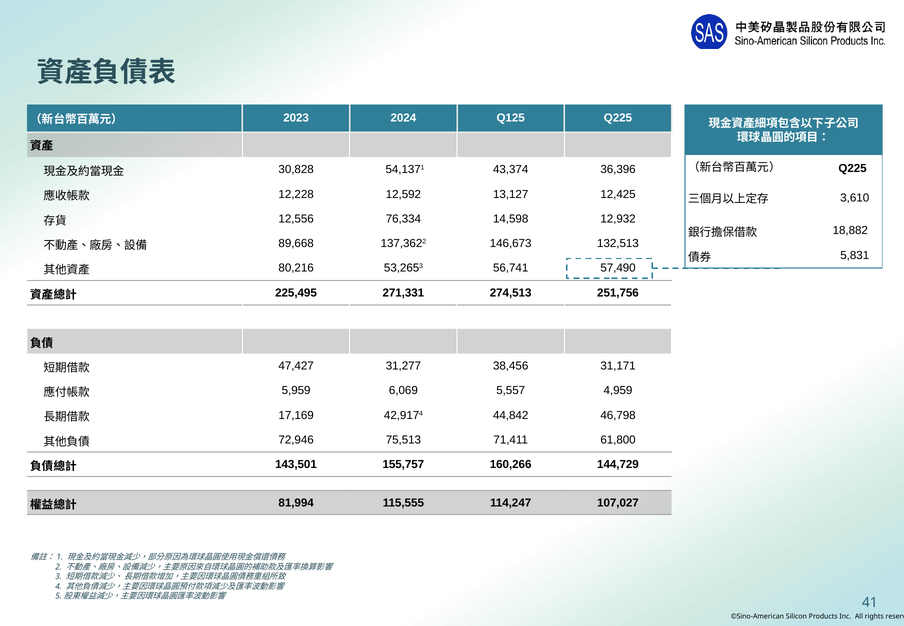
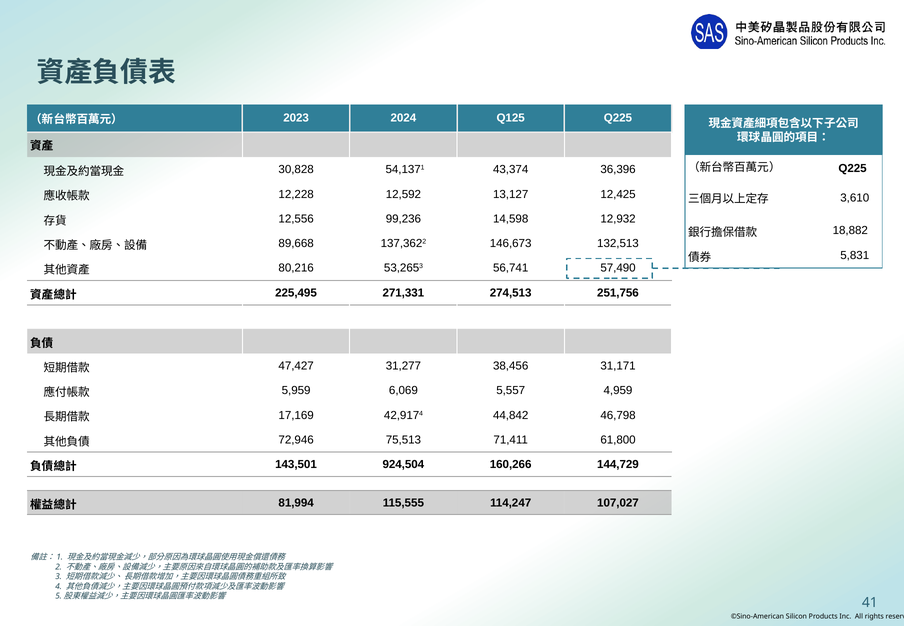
76,334: 76,334 -> 99,236 (403, 219)
155,757: 155,757 -> 924,504 (403, 464)
